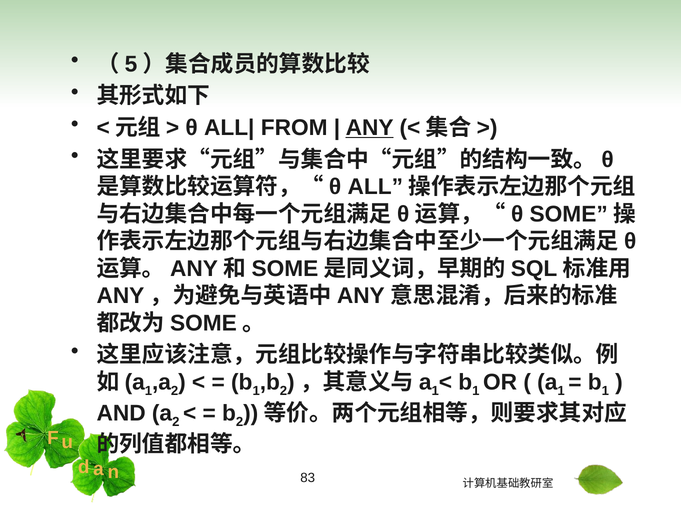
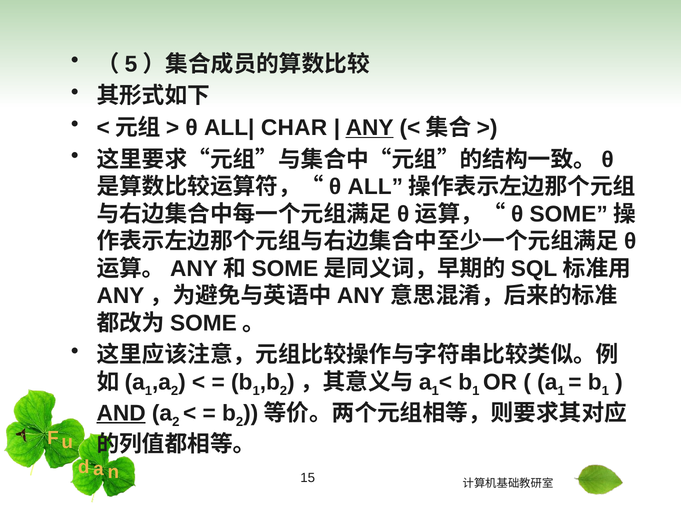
FROM: FROM -> CHAR (294, 128)
AND underline: none -> present (121, 413)
83: 83 -> 15 (308, 477)
